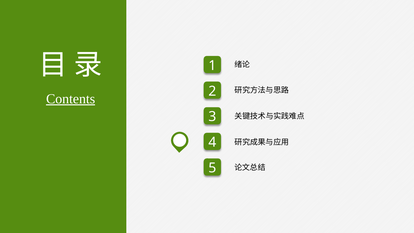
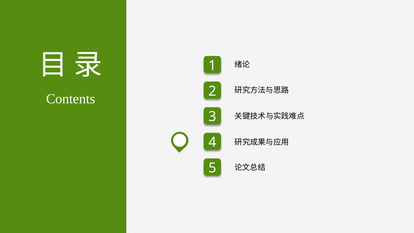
Contents underline: present -> none (71, 99)
